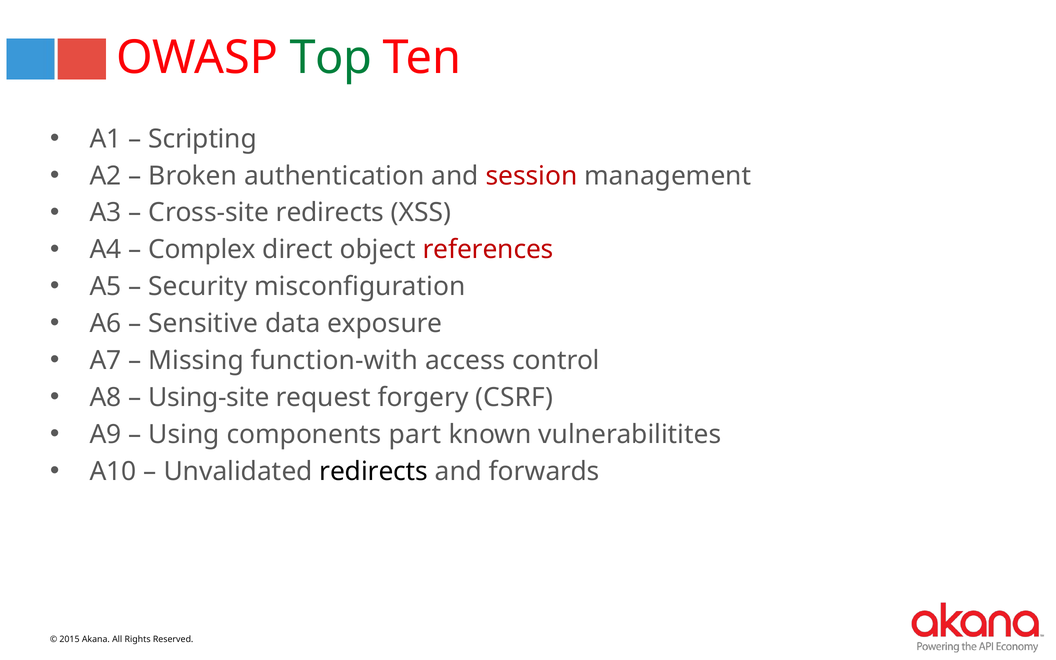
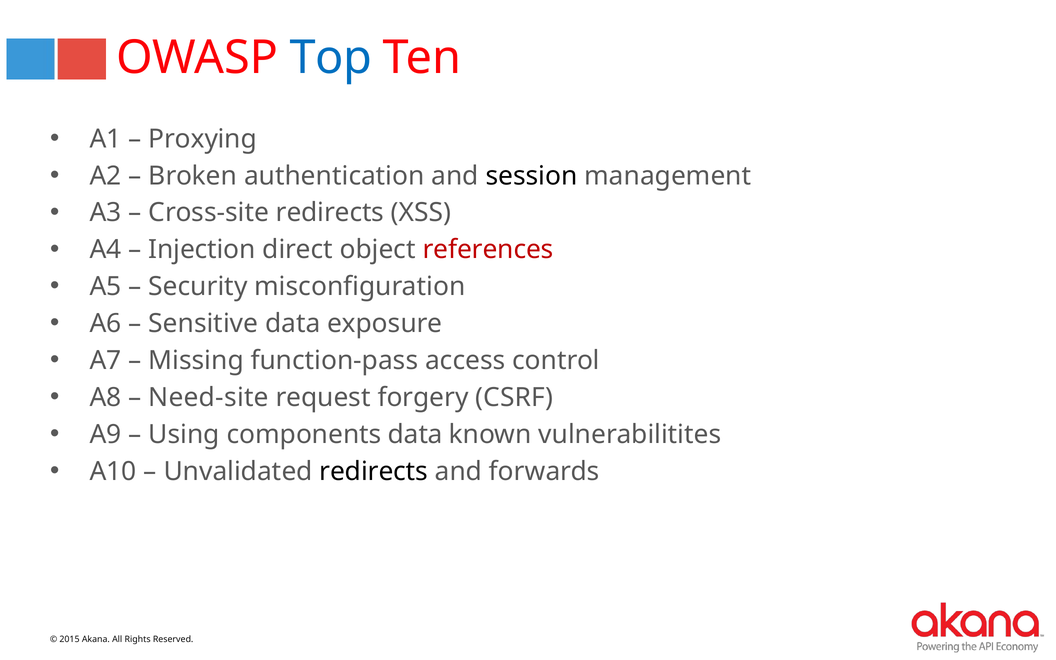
Top colour: green -> blue (331, 58)
Scripting: Scripting -> Proxying (203, 139)
session colour: red -> black (531, 176)
Complex: Complex -> Injection (202, 250)
function-with: function-with -> function-pass (334, 361)
Using-site: Using-site -> Need-site (209, 398)
components part: part -> data (415, 435)
